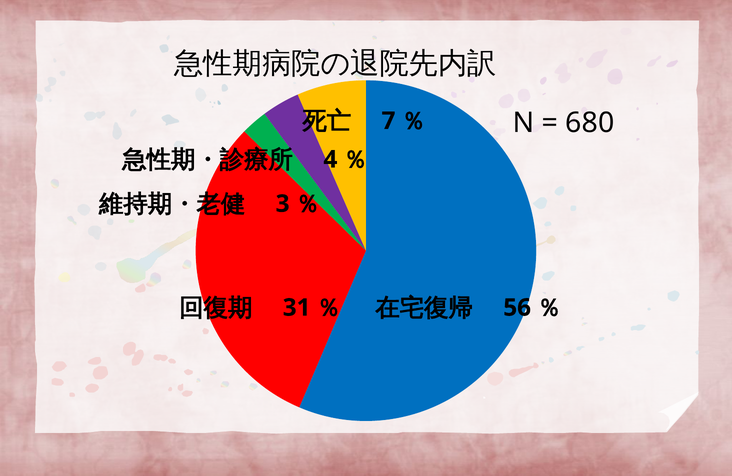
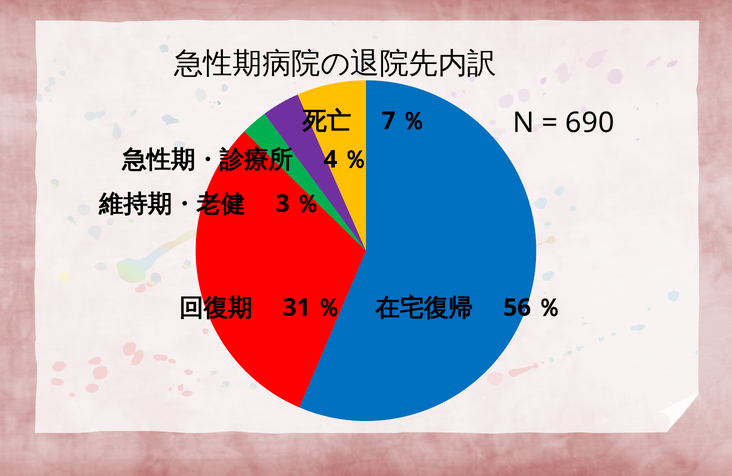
680: 680 -> 690 (590, 123)
